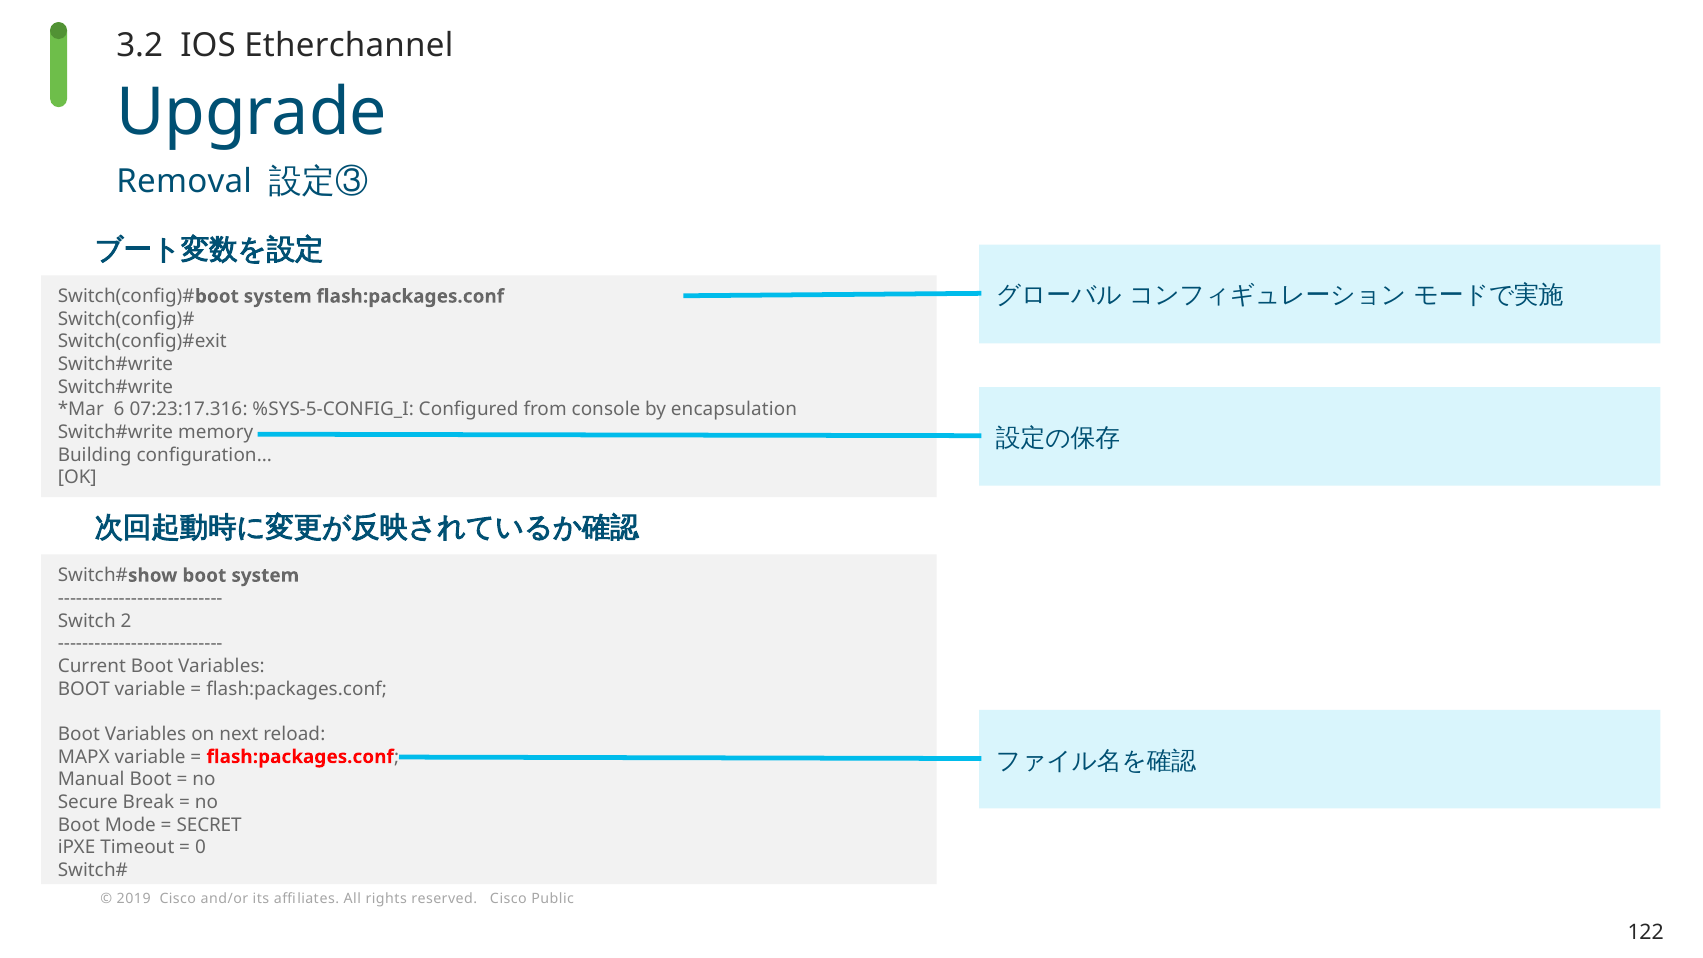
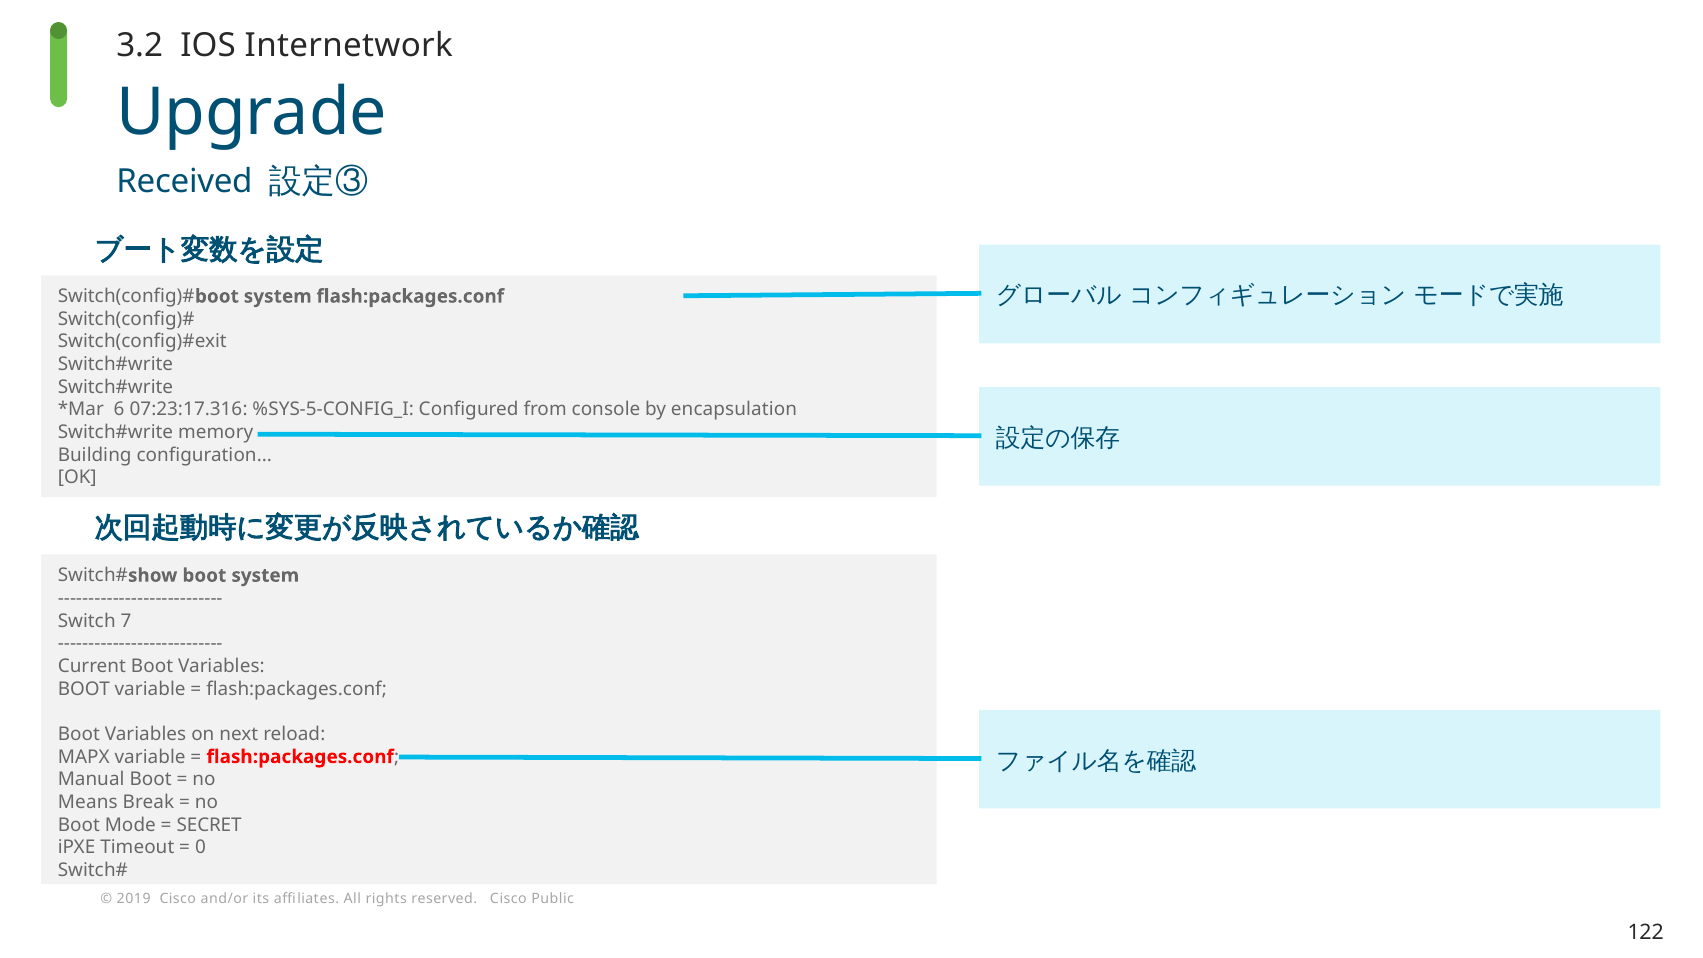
Etherchannel: Etherchannel -> Internetwork (349, 46)
Removal: Removal -> Received (184, 181)
2: 2 -> 7 (126, 621)
Secure: Secure -> Means (88, 802)
